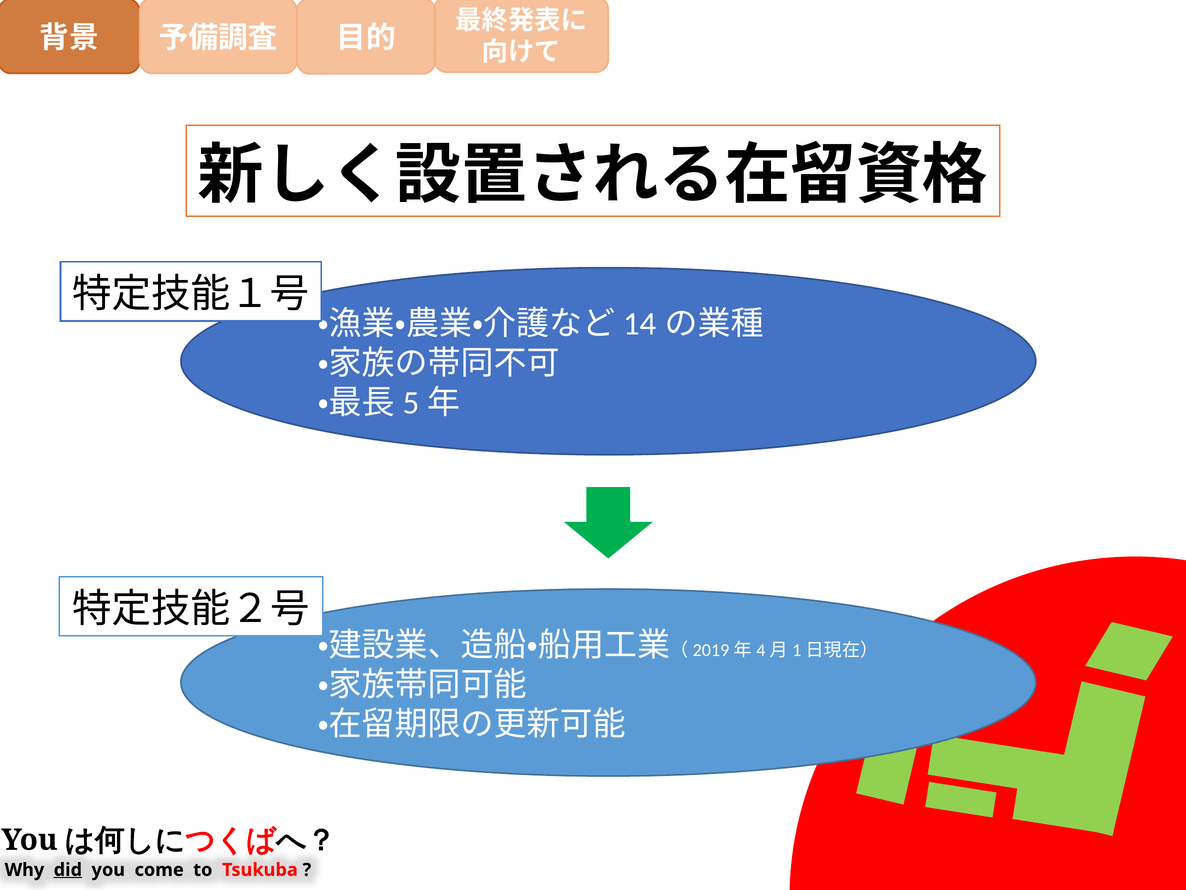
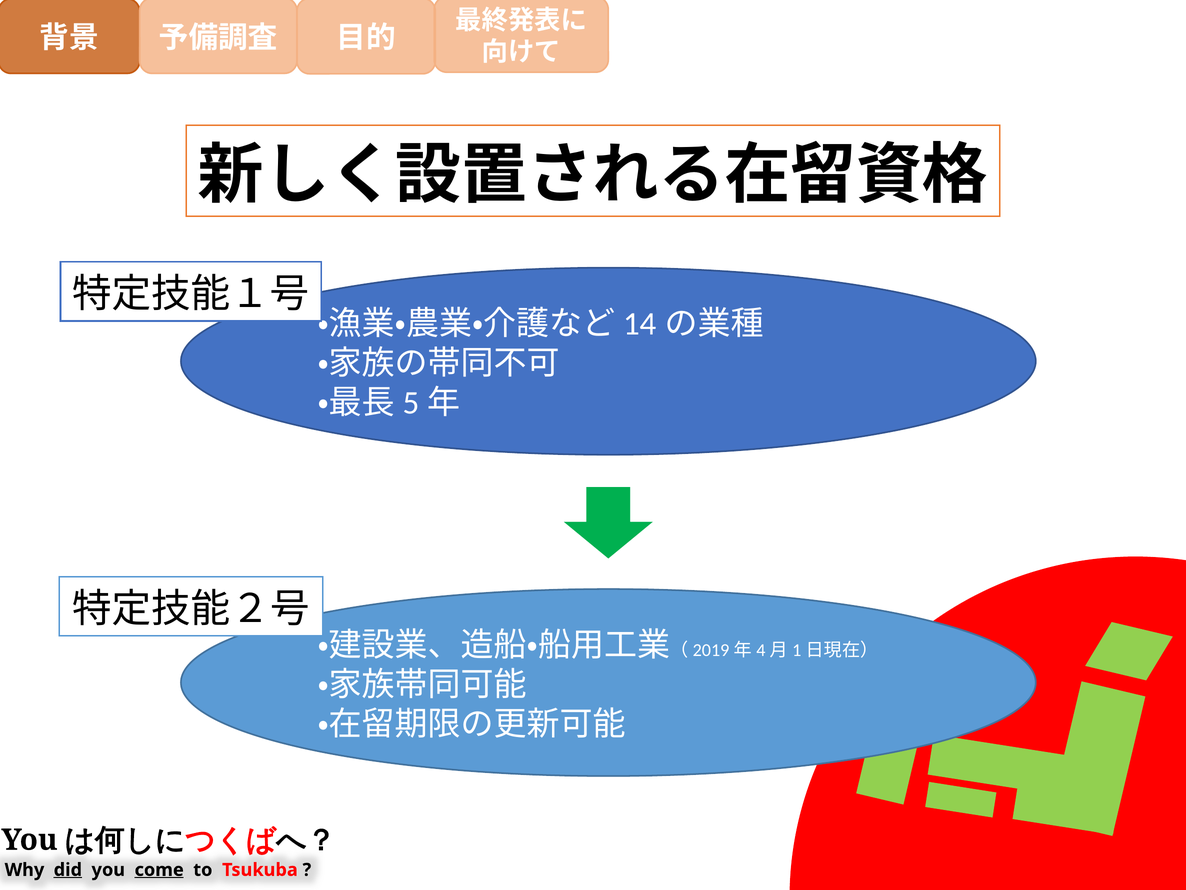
come underline: none -> present (159, 869)
